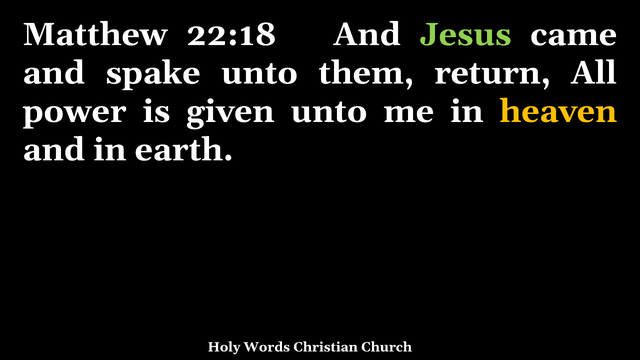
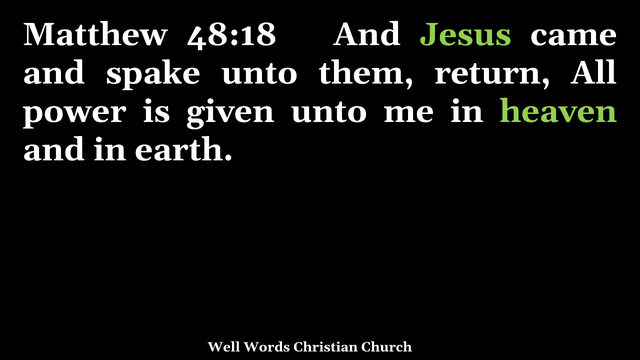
22:18: 22:18 -> 48:18 (232, 35)
heaven colour: yellow -> light green (558, 111)
Holy: Holy -> Well (224, 347)
